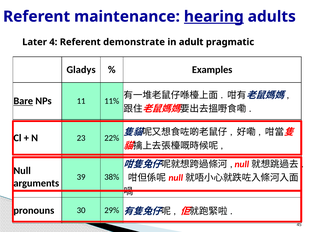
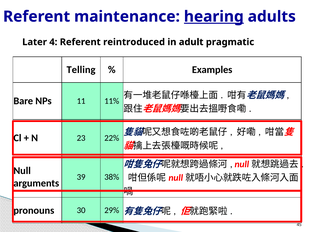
demonstrate: demonstrate -> reintroduced (134, 42)
Gladys: Gladys -> Telling (81, 70)
Bare underline: present -> none (23, 101)
